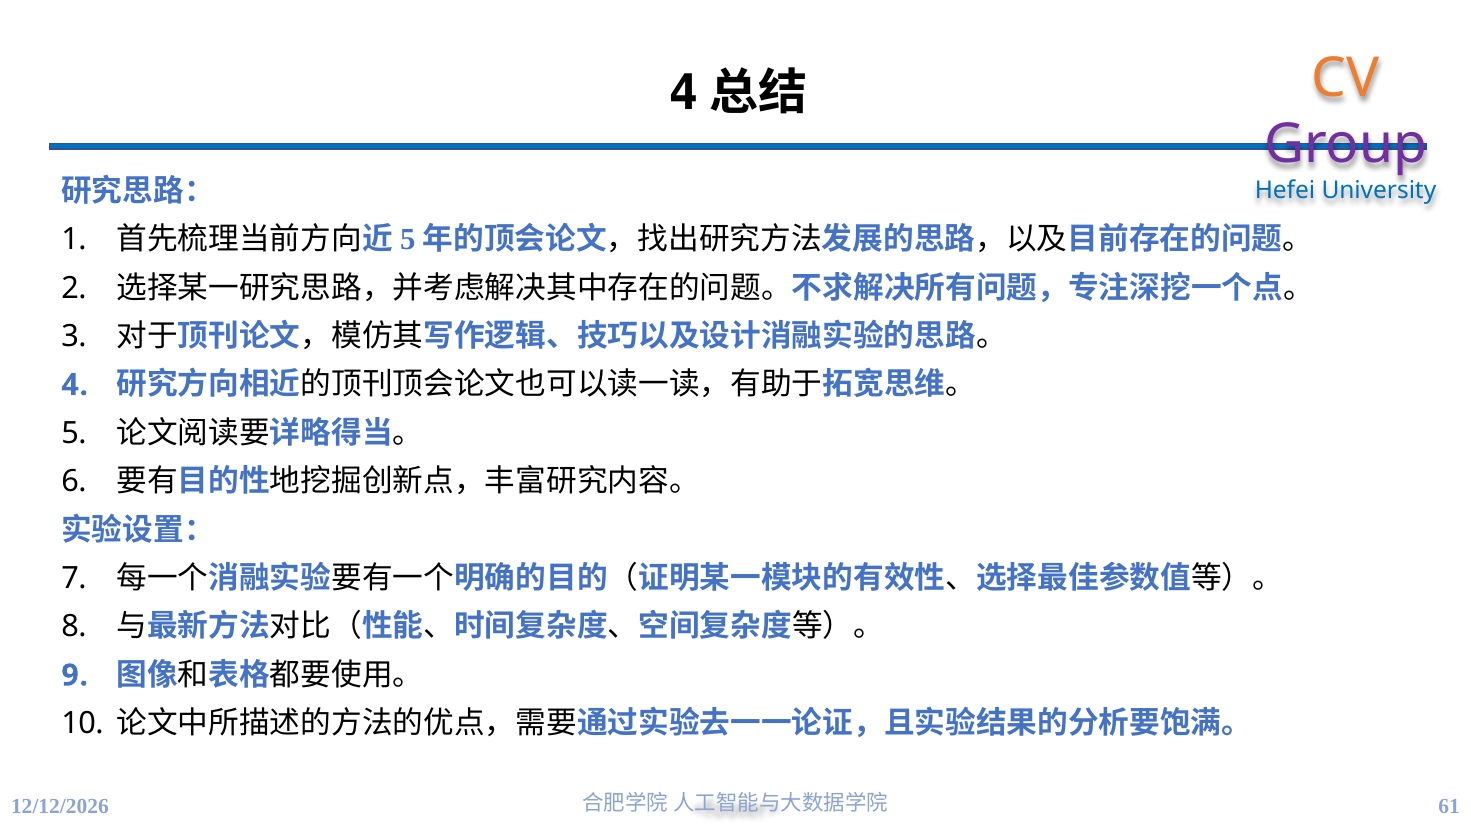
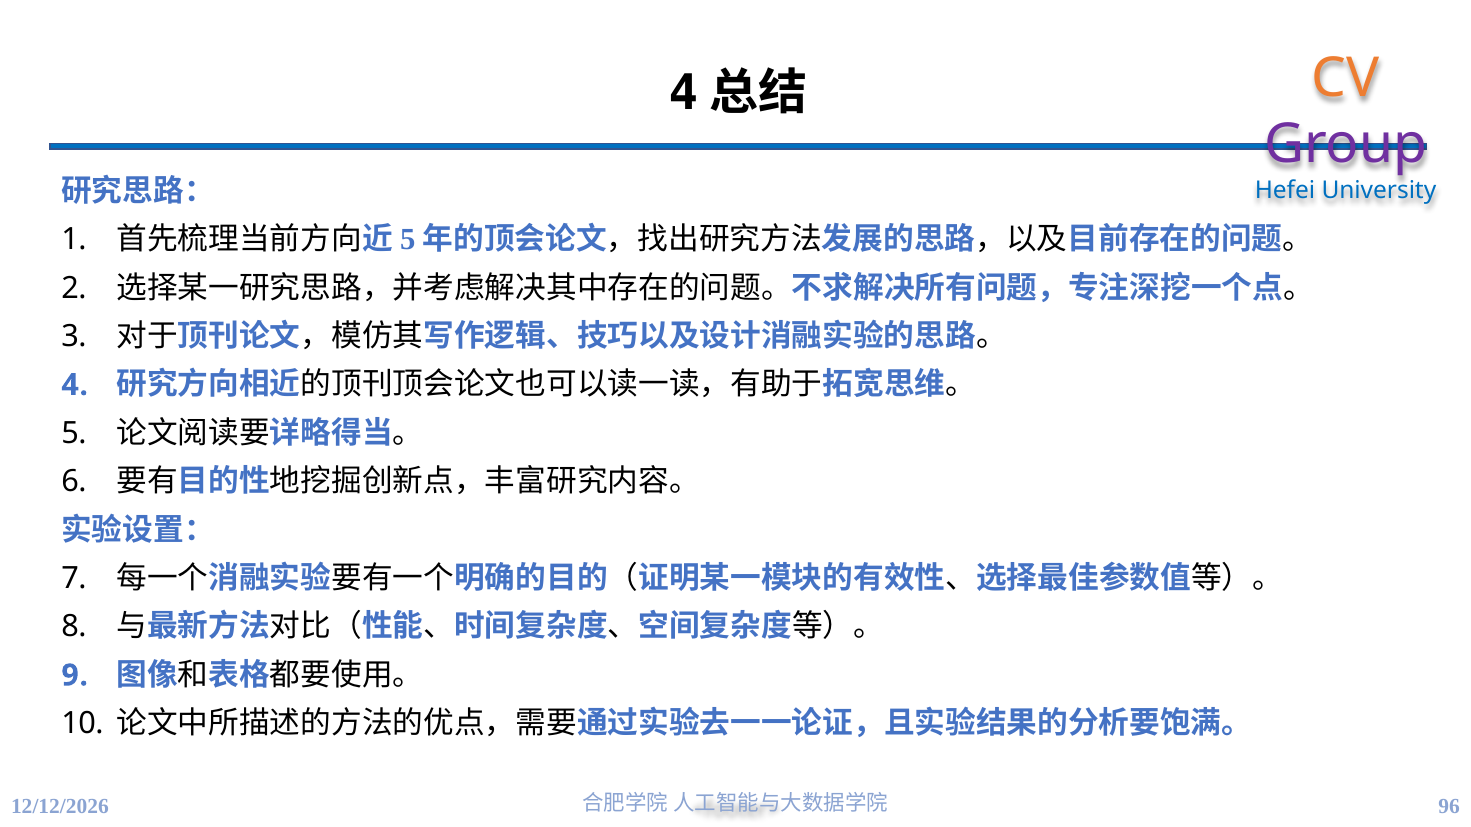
61: 61 -> 96 (1449, 807)
